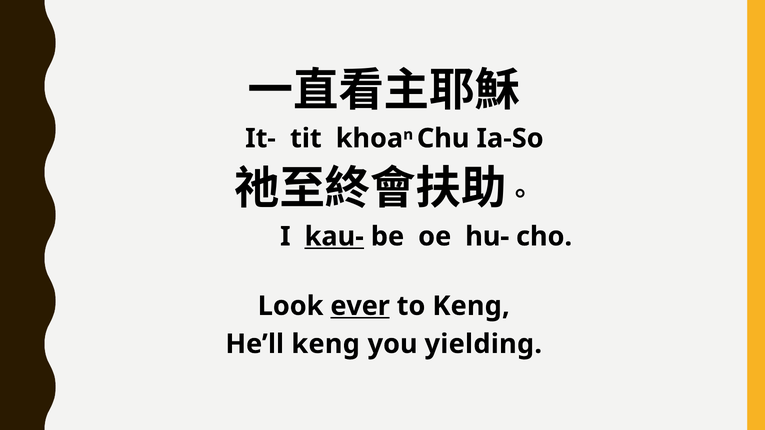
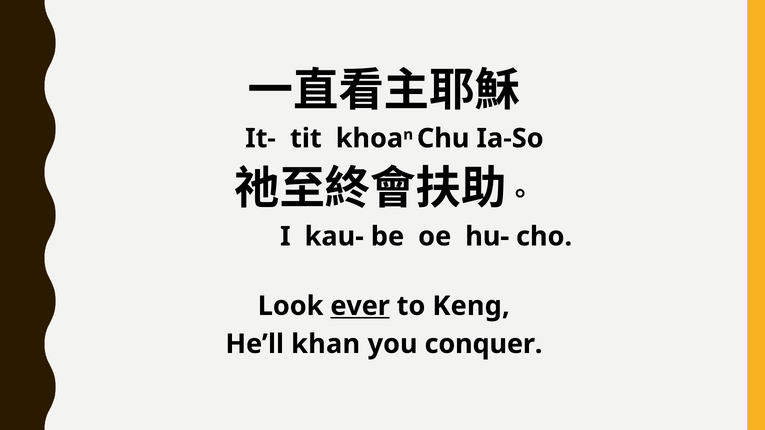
kau- underline: present -> none (334, 237)
He’ll keng: keng -> khan (326, 344)
yielding: yielding -> conquer (483, 344)
